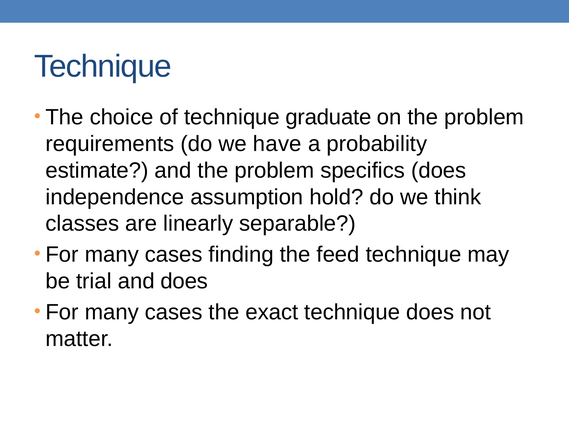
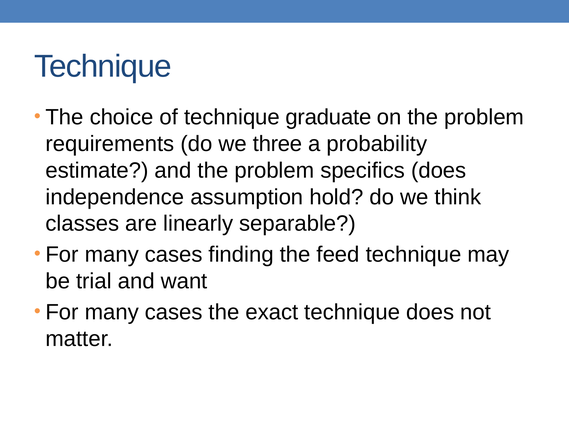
have: have -> three (278, 144)
and does: does -> want (184, 281)
